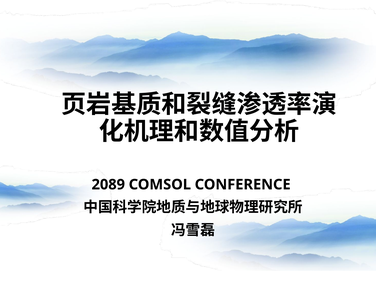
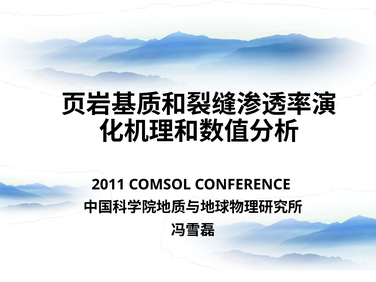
2089: 2089 -> 2011 (108, 185)
